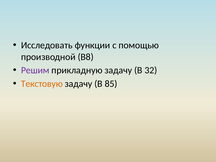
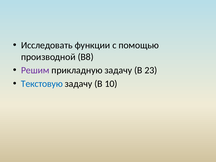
32: 32 -> 23 (151, 70)
Текстовую colour: orange -> blue (42, 84)
85: 85 -> 10 (111, 84)
